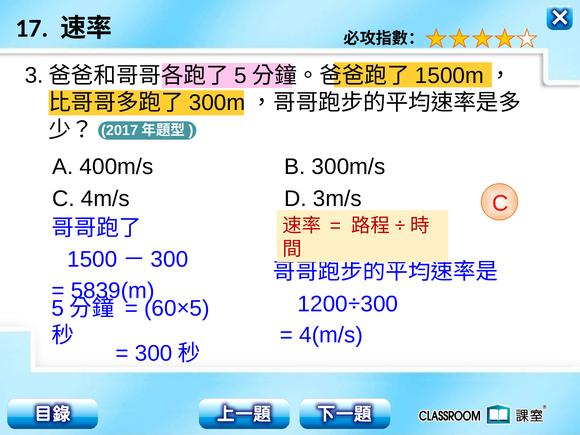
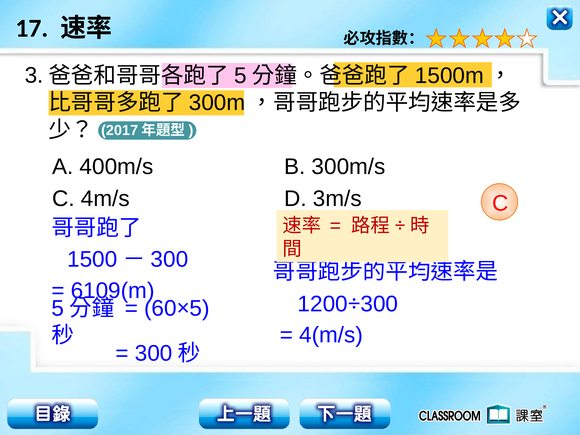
5839(m: 5839(m -> 6109(m (113, 291)
